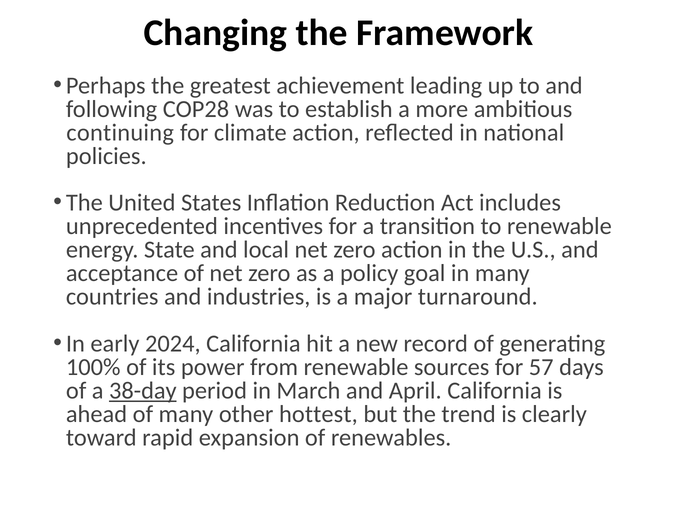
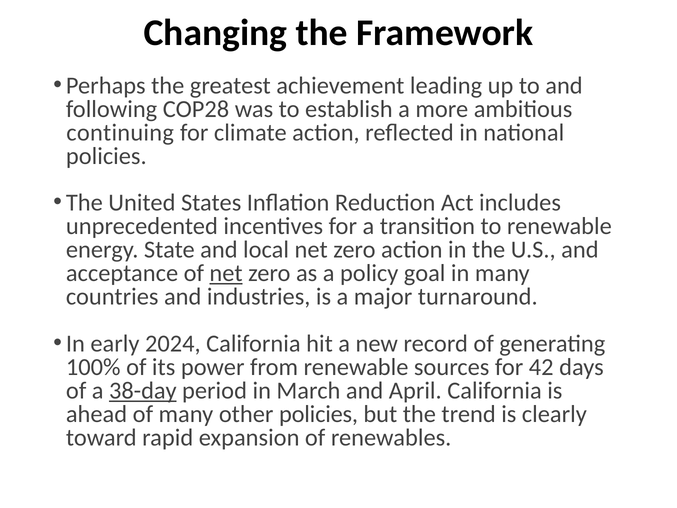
net underline: none -> present (226, 273)
57: 57 -> 42 (541, 367)
other hottest: hottest -> policies (319, 414)
